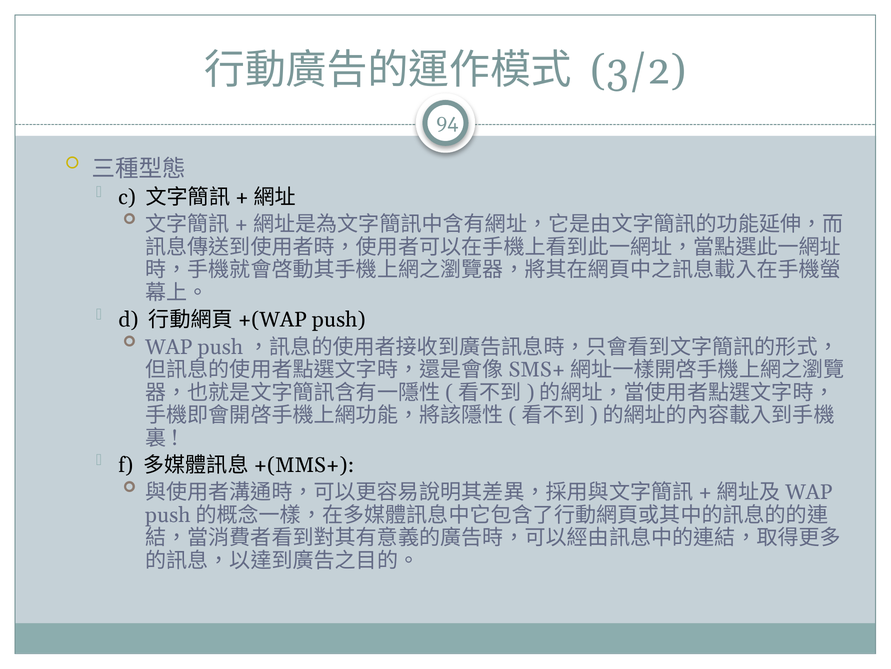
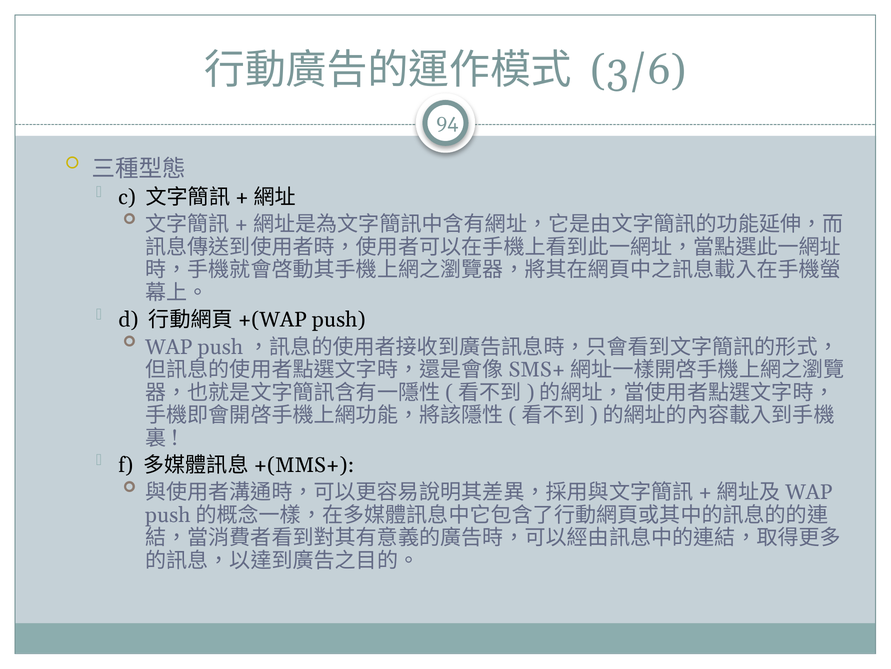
3/2: 3/2 -> 3/6 (638, 70)
